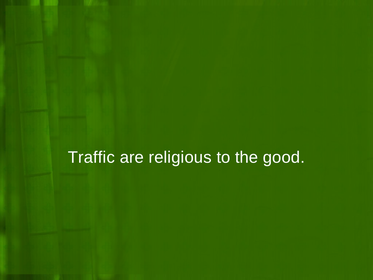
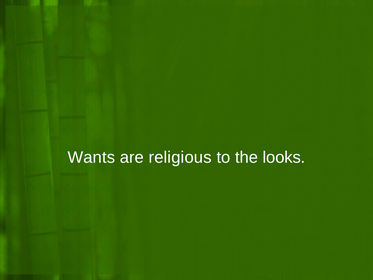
Traffic: Traffic -> Wants (91, 157)
good: good -> looks (284, 157)
